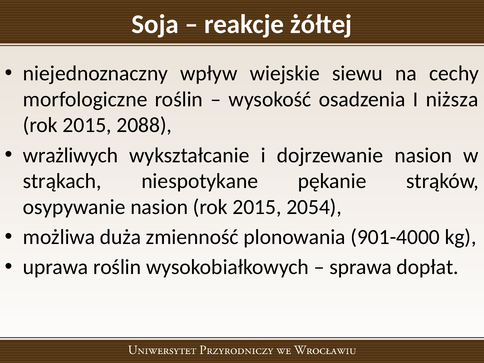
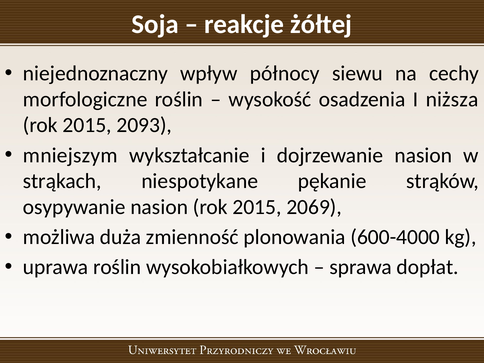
wiejskie: wiejskie -> północy (285, 74)
2088: 2088 -> 2093 (144, 125)
wrażliwych: wrażliwych -> mniejszym (70, 155)
2054: 2054 -> 2069 (314, 207)
901-4000: 901-4000 -> 600-4000 (395, 237)
